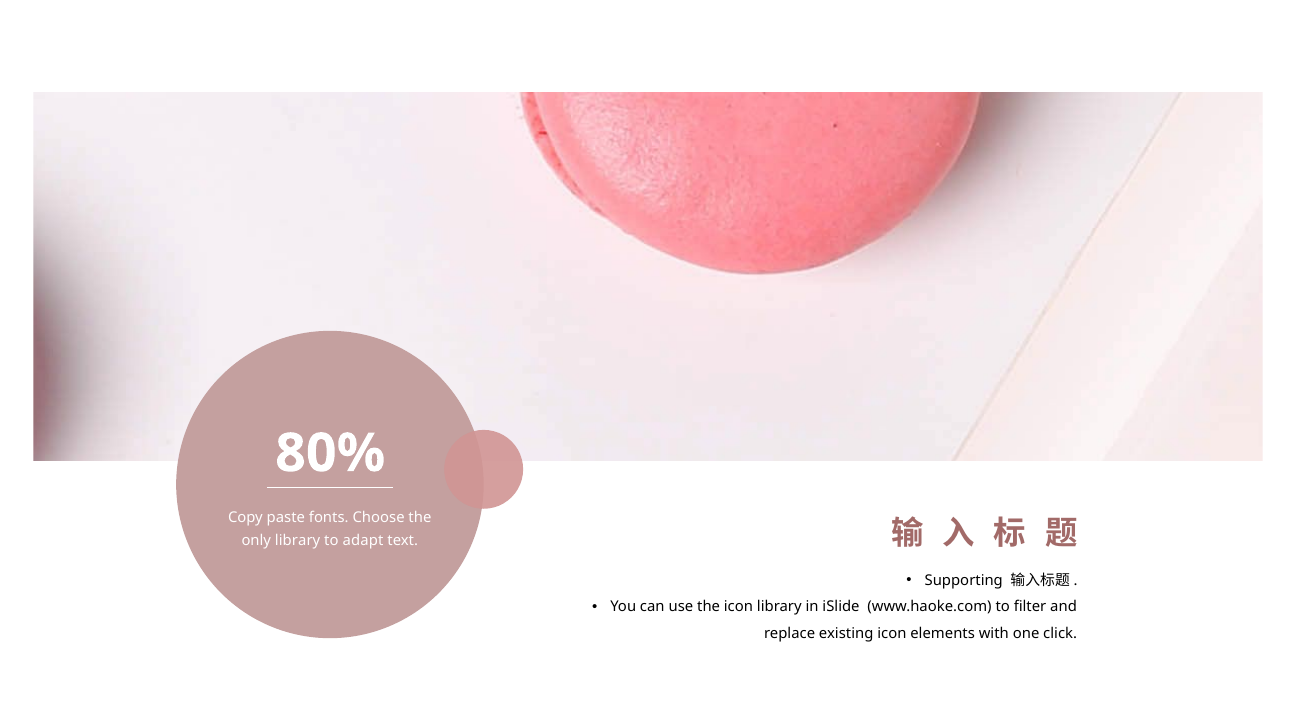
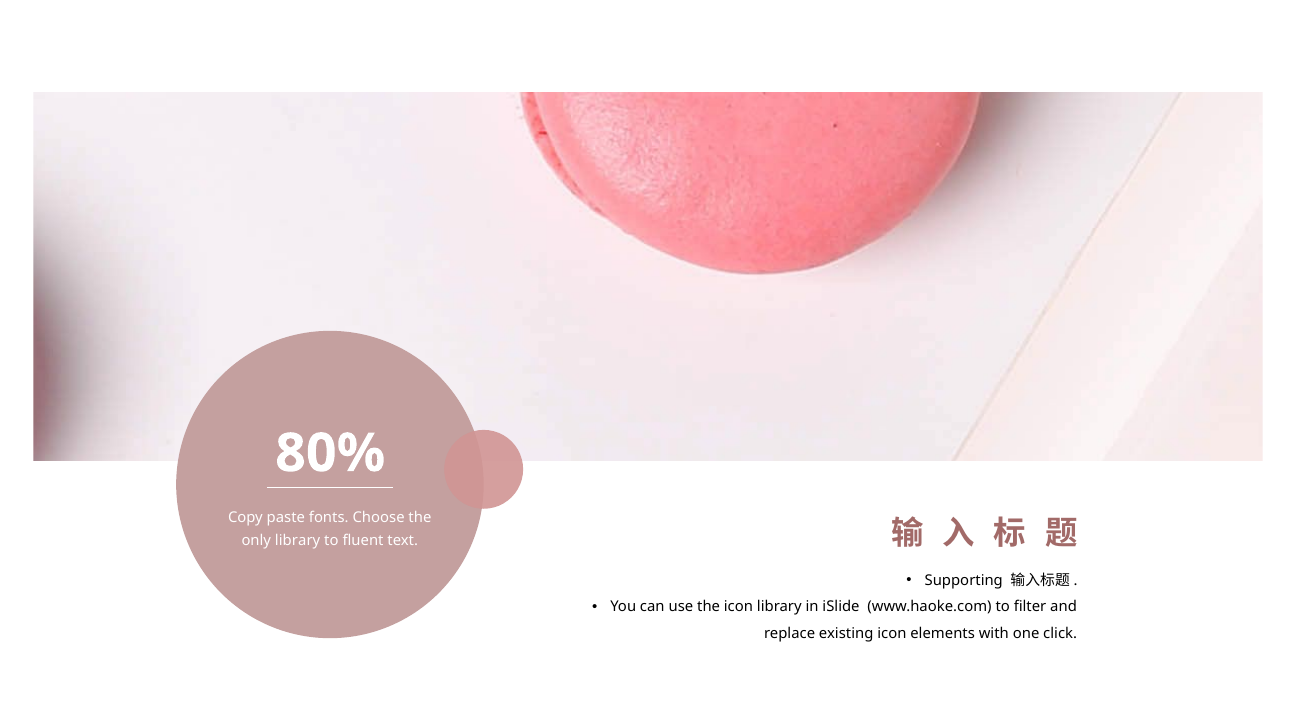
adapt: adapt -> fluent (363, 541)
